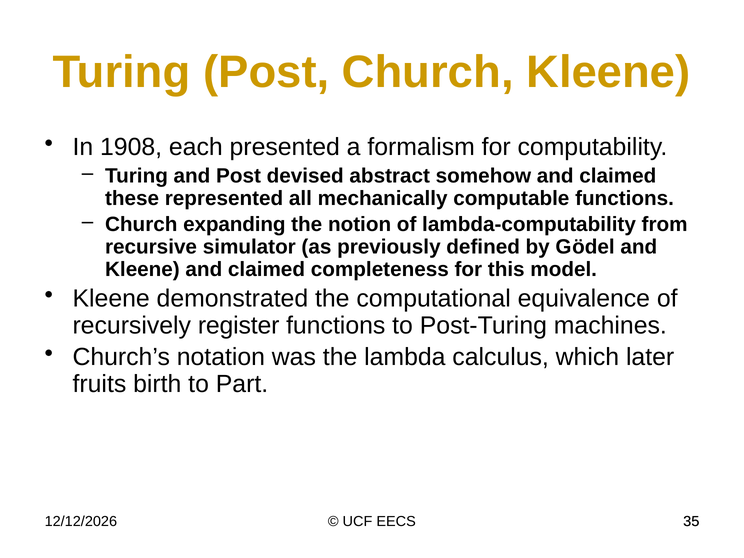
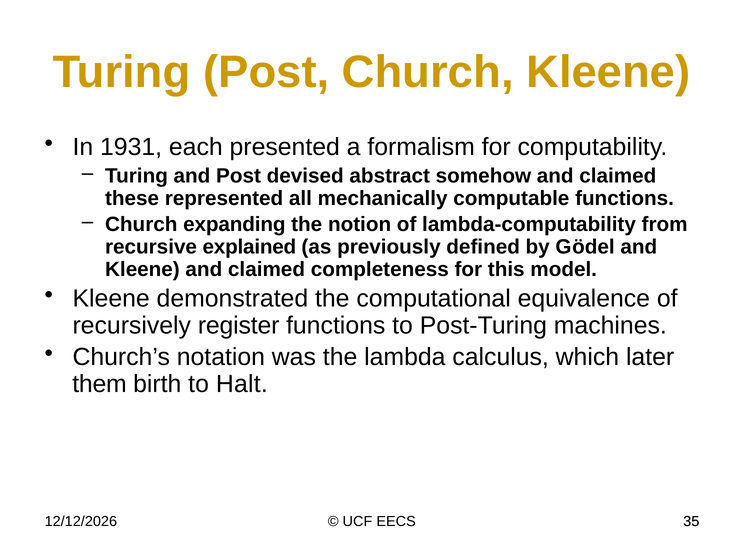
1908: 1908 -> 1931 (131, 147)
simulator: simulator -> explained (249, 247)
fruits: fruits -> them (100, 384)
Part: Part -> Halt (242, 384)
